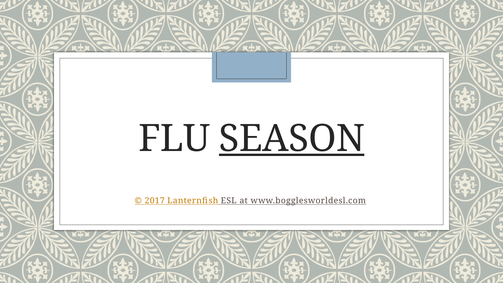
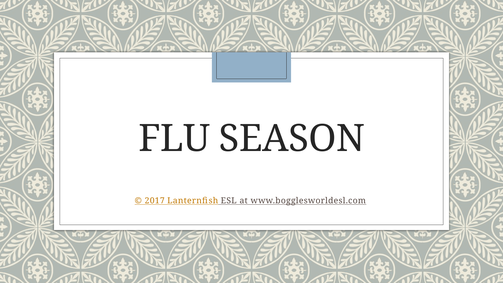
SEASON underline: present -> none (292, 139)
